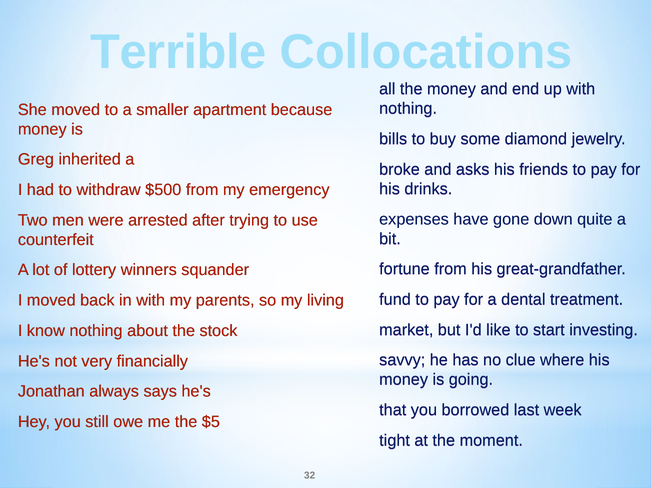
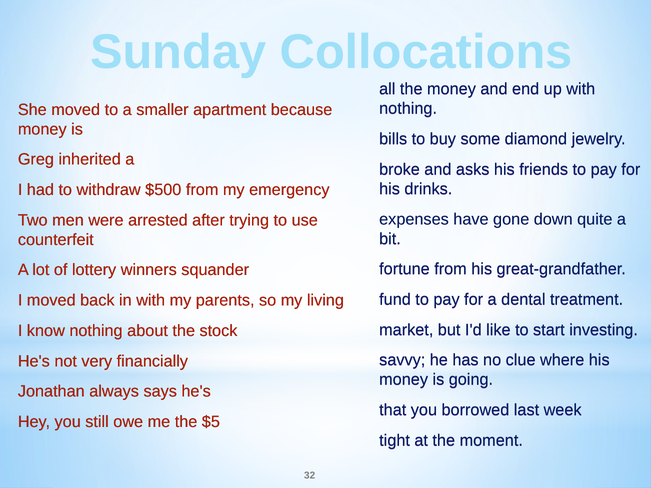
Terrible: Terrible -> Sunday (178, 52)
